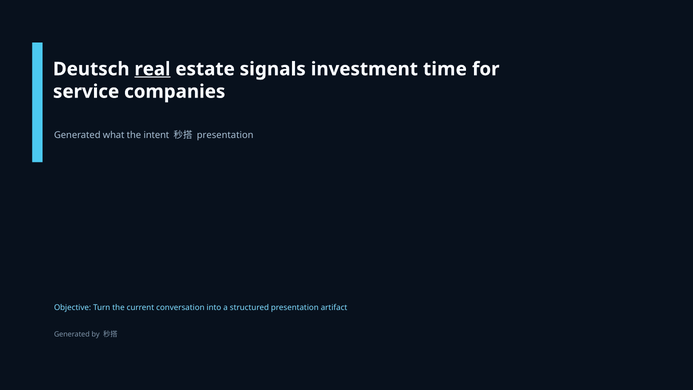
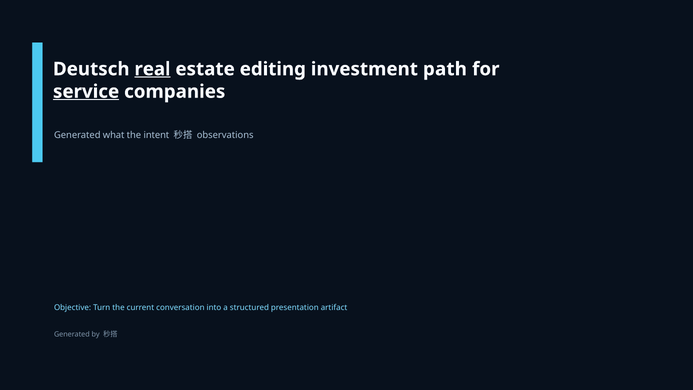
signals: signals -> editing (273, 69)
time: time -> path (445, 69)
service underline: none -> present (86, 92)
presentation: presentation -> observations (225, 135)
